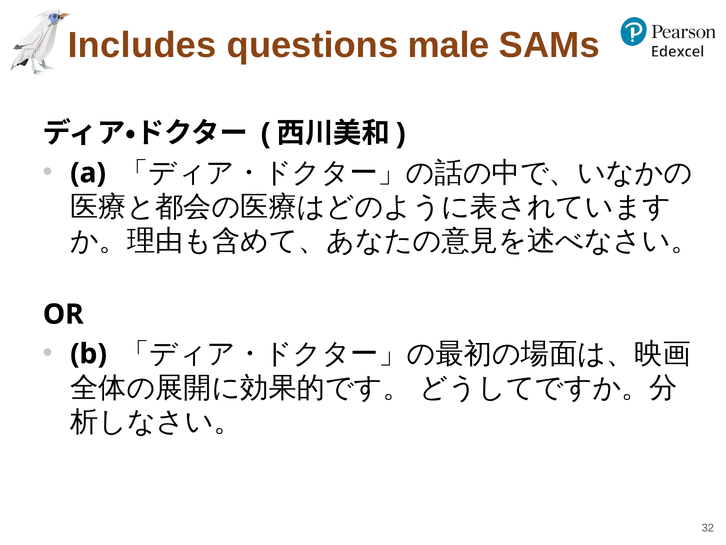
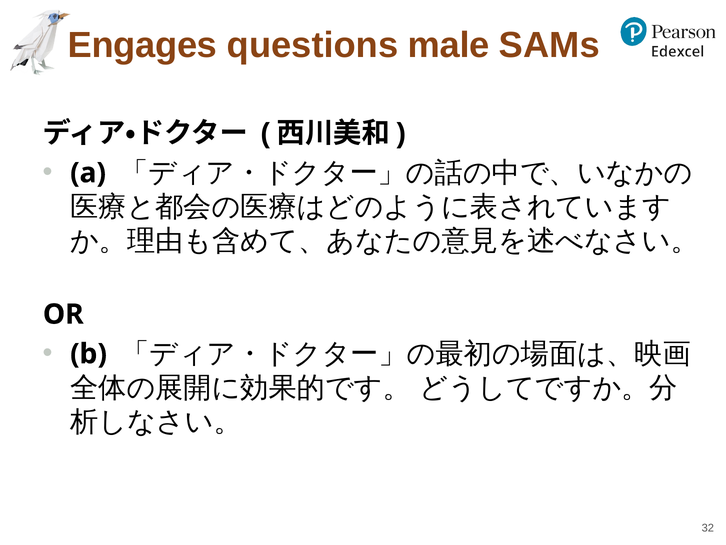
Includes: Includes -> Engages (142, 45)
